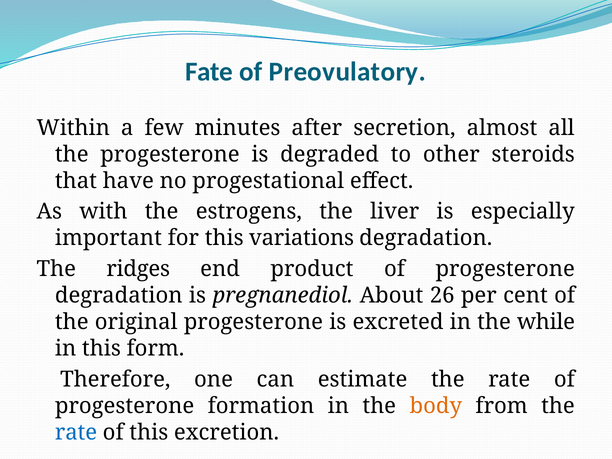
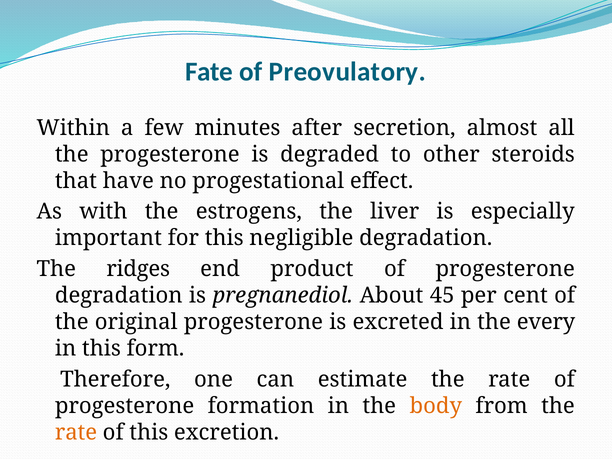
variations: variations -> negligible (301, 238)
26: 26 -> 45 (442, 296)
while: while -> every (546, 322)
rate colour: blue -> orange (76, 433)
